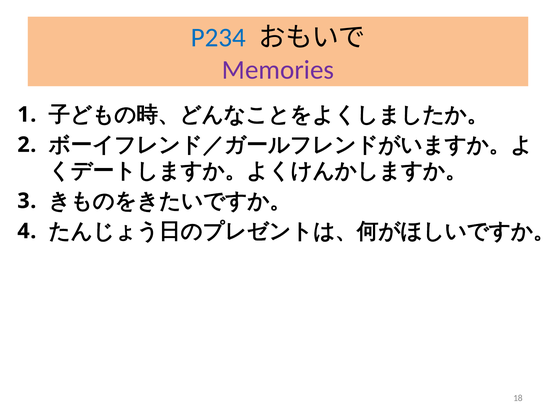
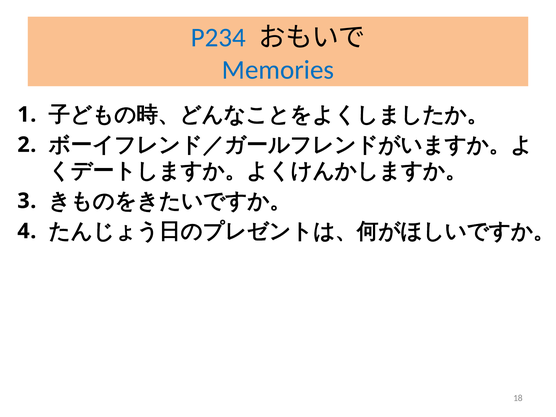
Memories colour: purple -> blue (278, 70)
